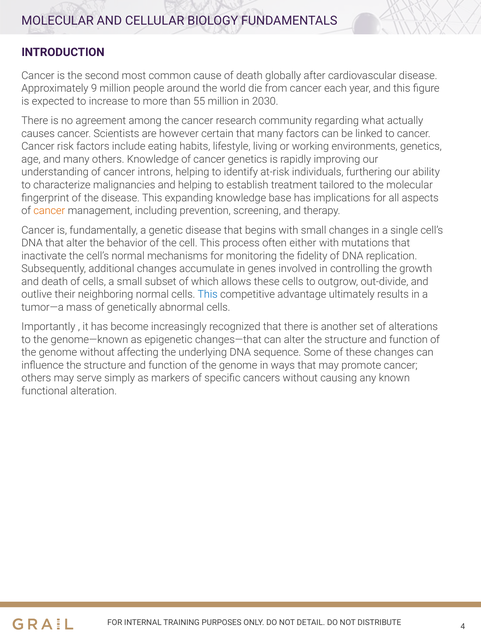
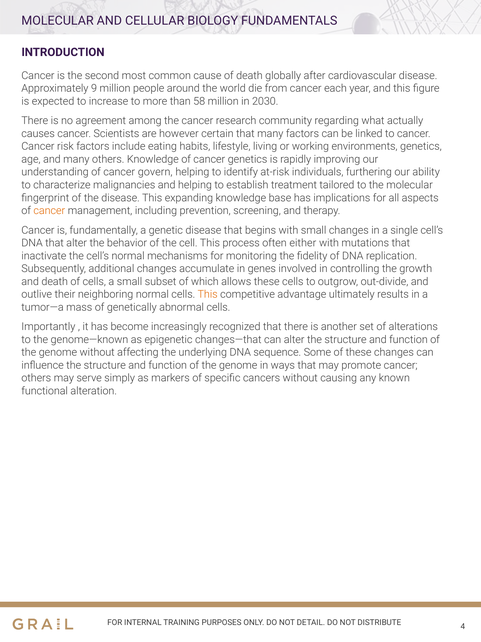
55: 55 -> 58 (199, 101)
introns: introns -> govern (155, 172)
This colour: blue -> orange (208, 294)
